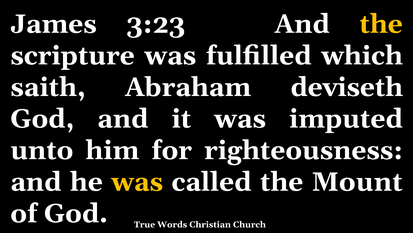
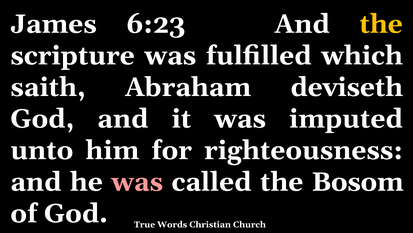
3:23: 3:23 -> 6:23 (156, 24)
was colour: yellow -> pink (137, 181)
Mount: Mount -> Bosom (357, 181)
